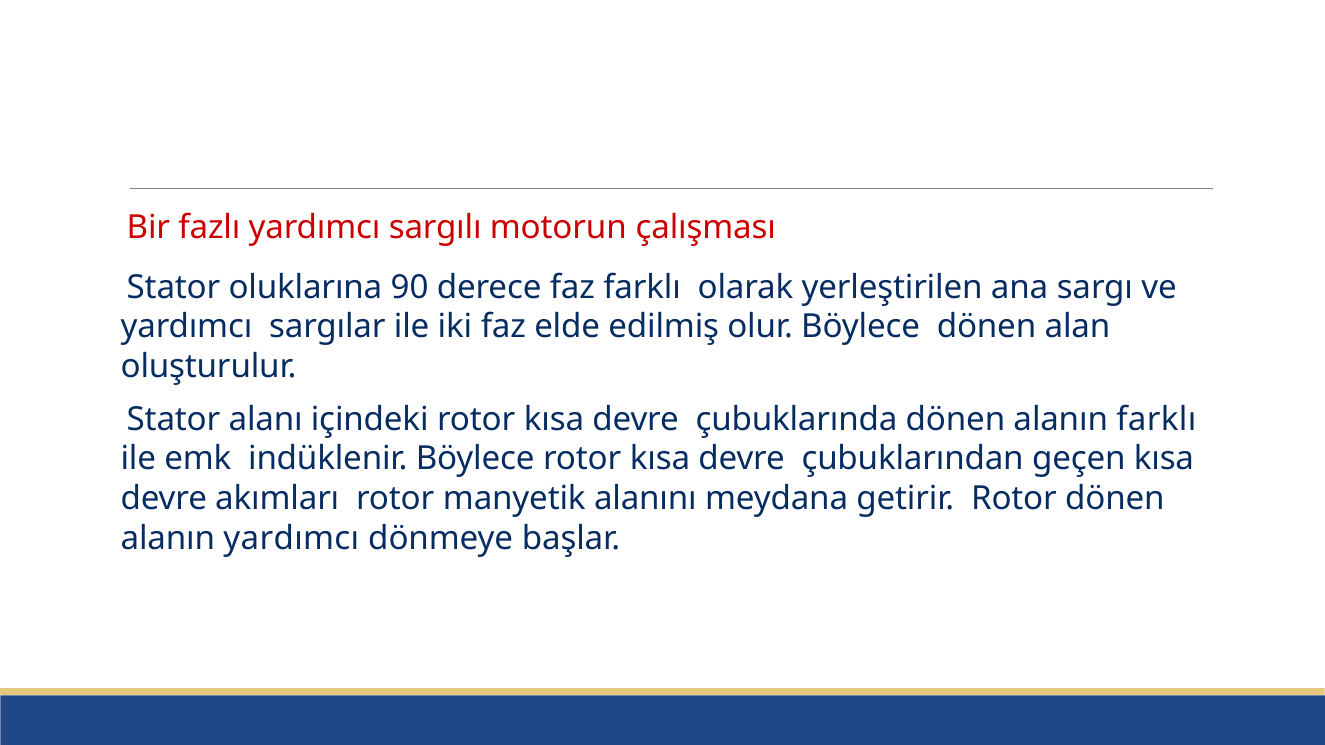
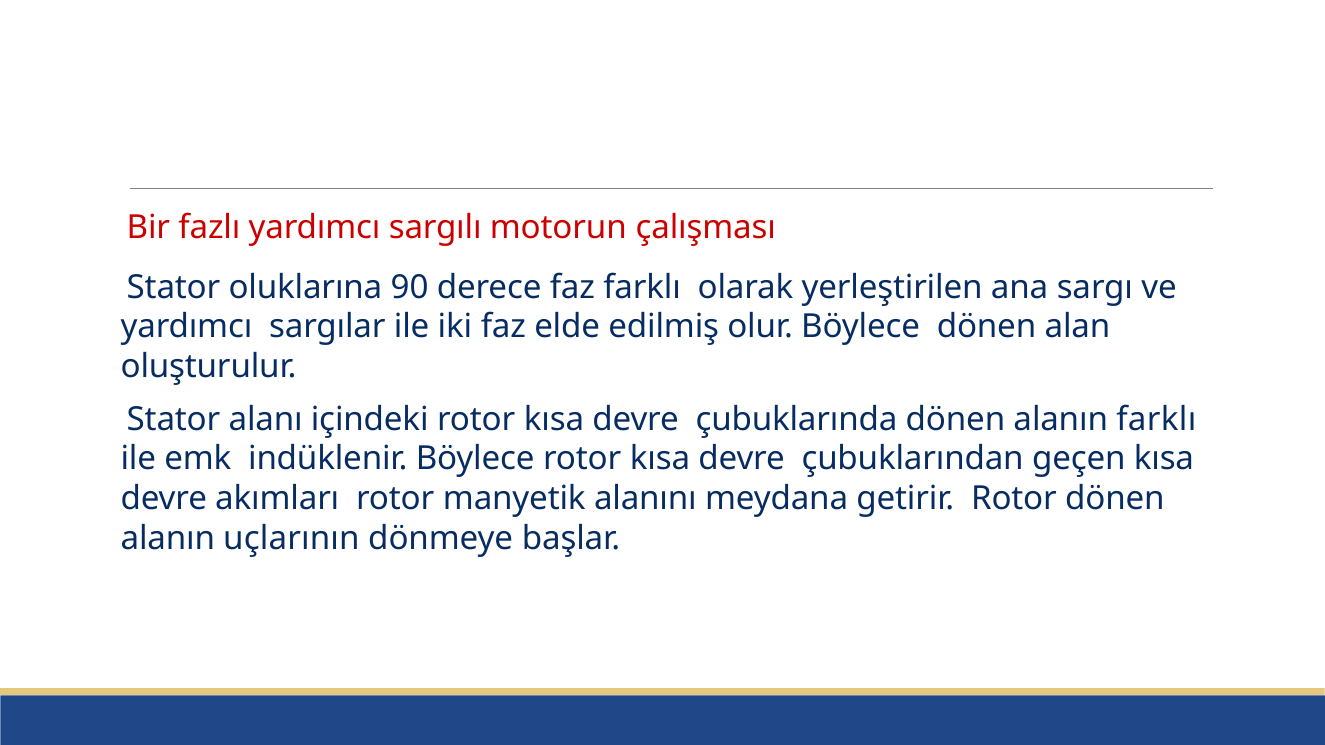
alanın yardımcı: yardımcı -> uçlarının (291, 539)
